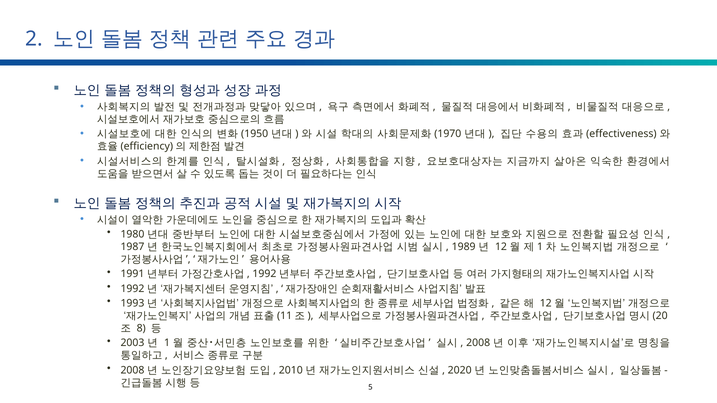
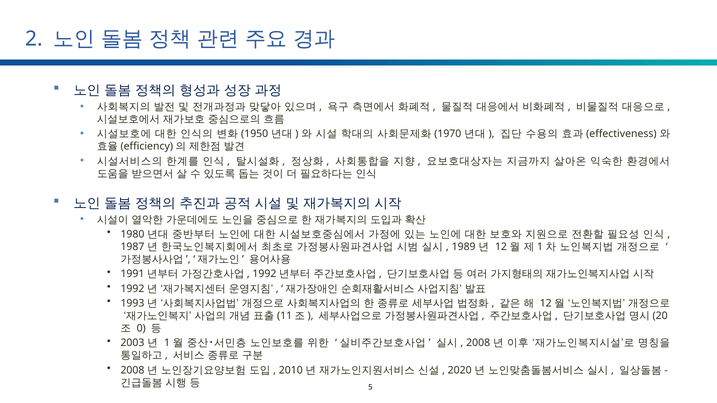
8: 8 -> 0 (141, 329)
